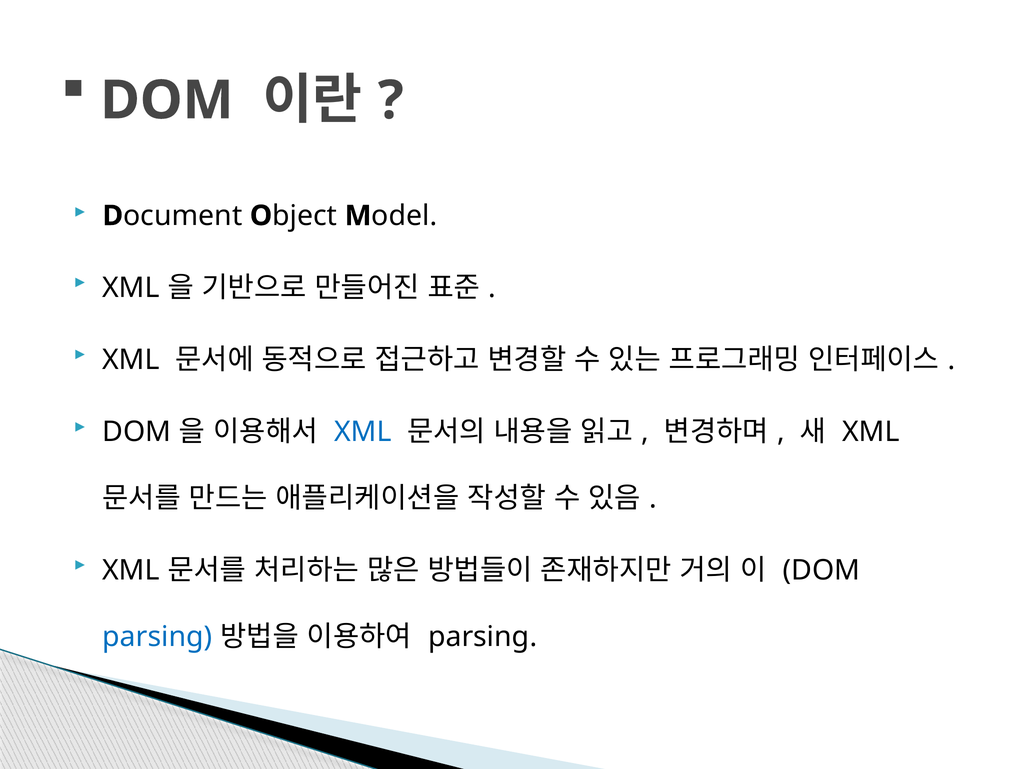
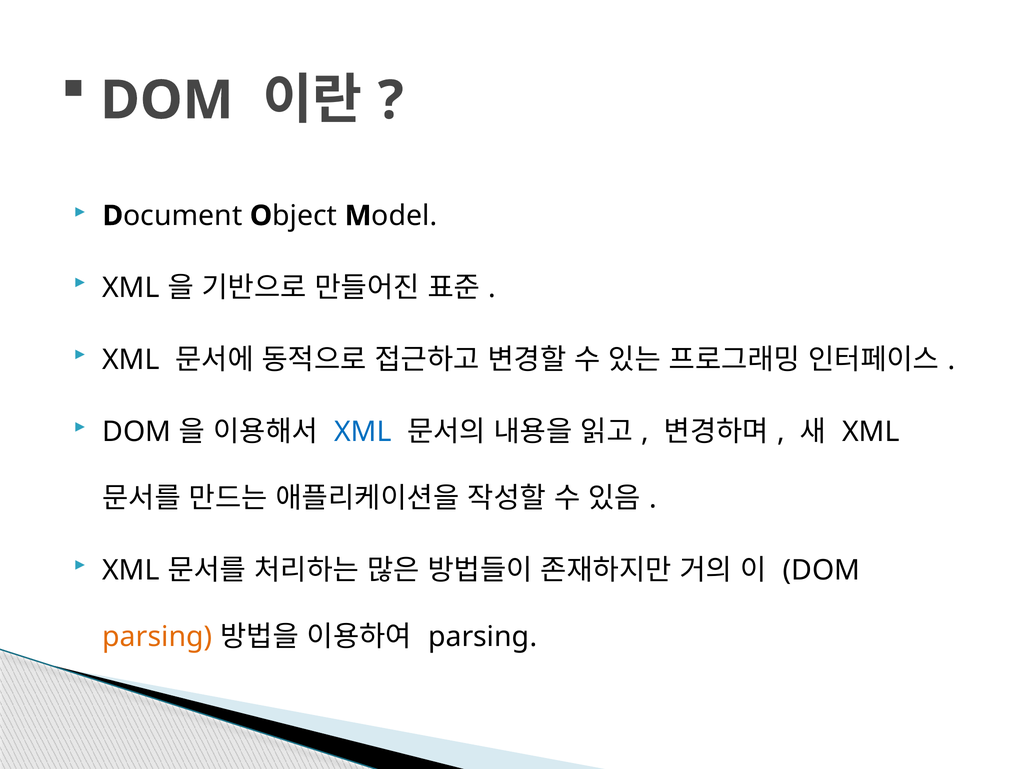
parsing colour: blue -> orange (157, 636)
